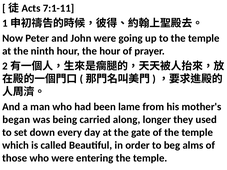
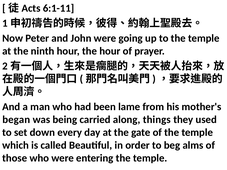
7:1-11: 7:1-11 -> 6:1-11 (59, 8)
longer: longer -> things (157, 120)
